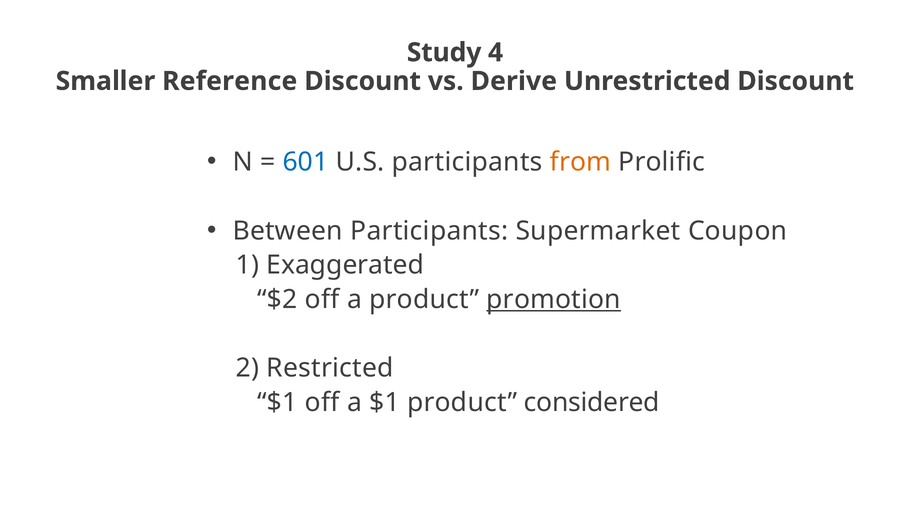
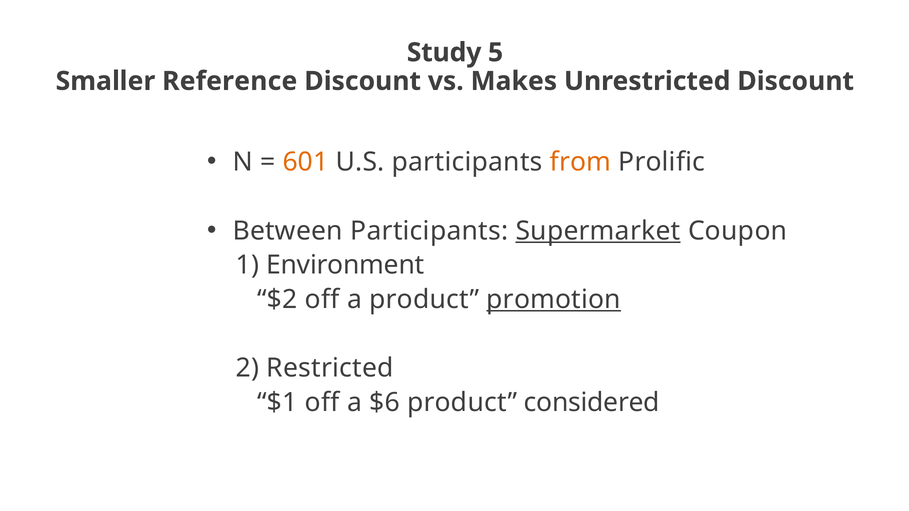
4: 4 -> 5 (496, 53)
Derive: Derive -> Makes (514, 81)
601 colour: blue -> orange (306, 162)
Supermarket underline: none -> present (598, 231)
Exaggerated: Exaggerated -> Environment (345, 265)
a $1: $1 -> $6 (385, 403)
